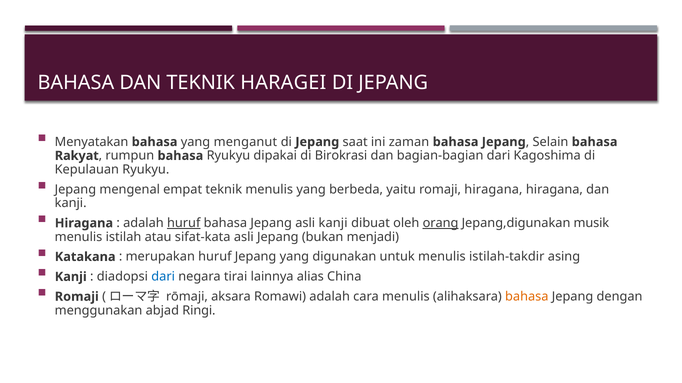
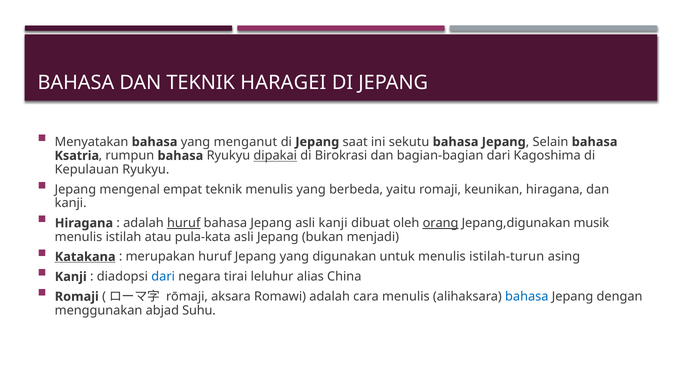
zaman: zaman -> sekutu (409, 142)
Rakyat: Rakyat -> Ksatria (77, 156)
dipakai underline: none -> present (275, 156)
romaji hiragana: hiragana -> keunikan (494, 190)
sifat-kata: sifat-kata -> pula-kata (203, 237)
Katakana underline: none -> present (85, 257)
istilah-takdir: istilah-takdir -> istilah-turun (507, 257)
lainnya: lainnya -> leluhur (272, 277)
bahasa colour: orange -> blue (527, 297)
Ringi: Ringi -> Suhu (199, 311)
